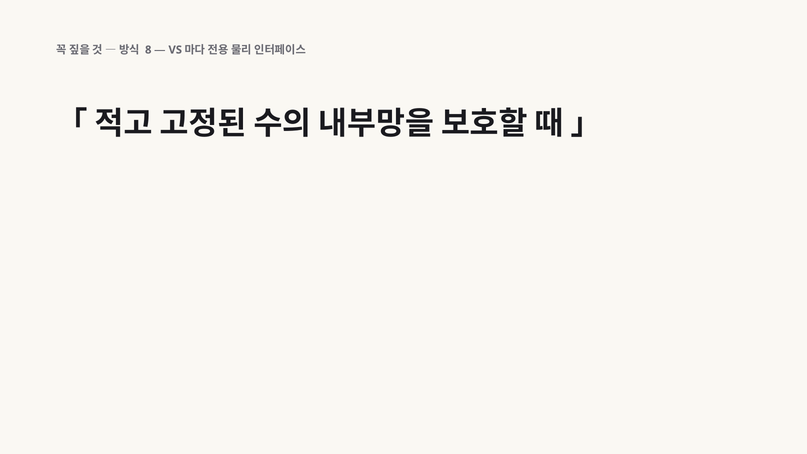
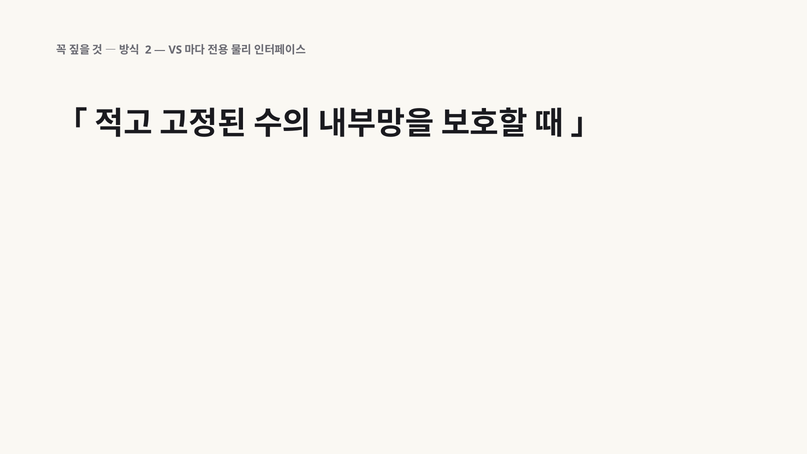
8: 8 -> 2 (148, 50)
